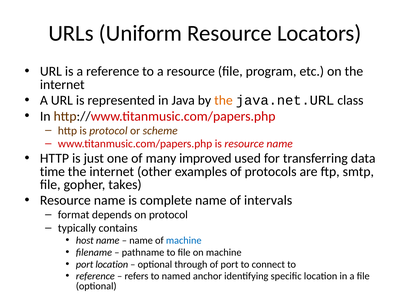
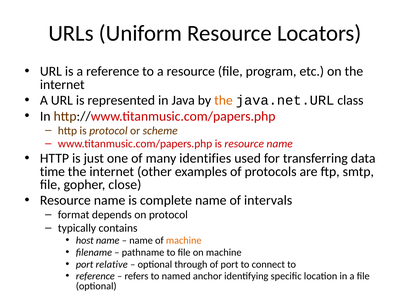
improved: improved -> identifies (205, 159)
takes: takes -> close (125, 185)
machine colour: blue -> orange (184, 241)
port location: location -> relative (112, 265)
